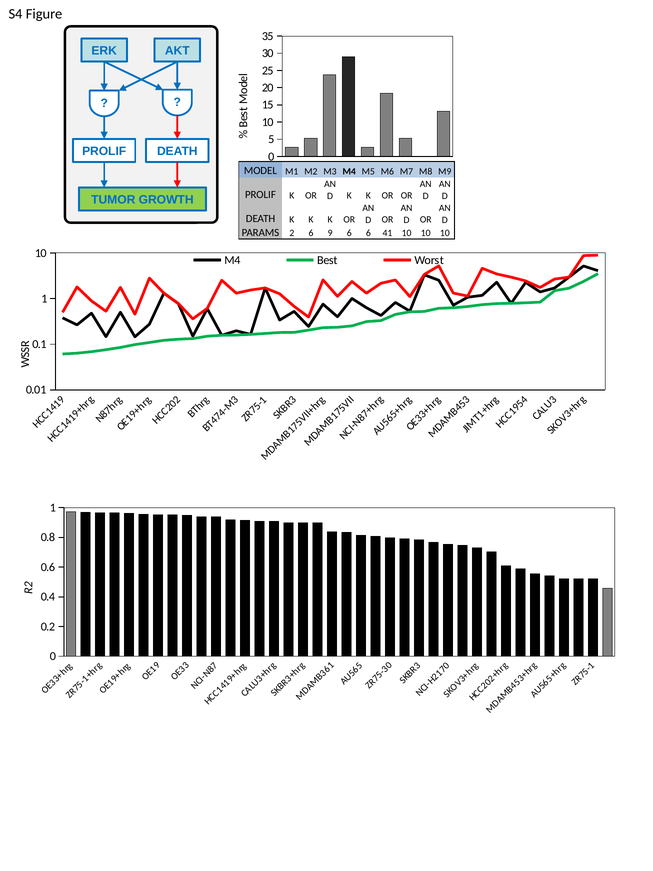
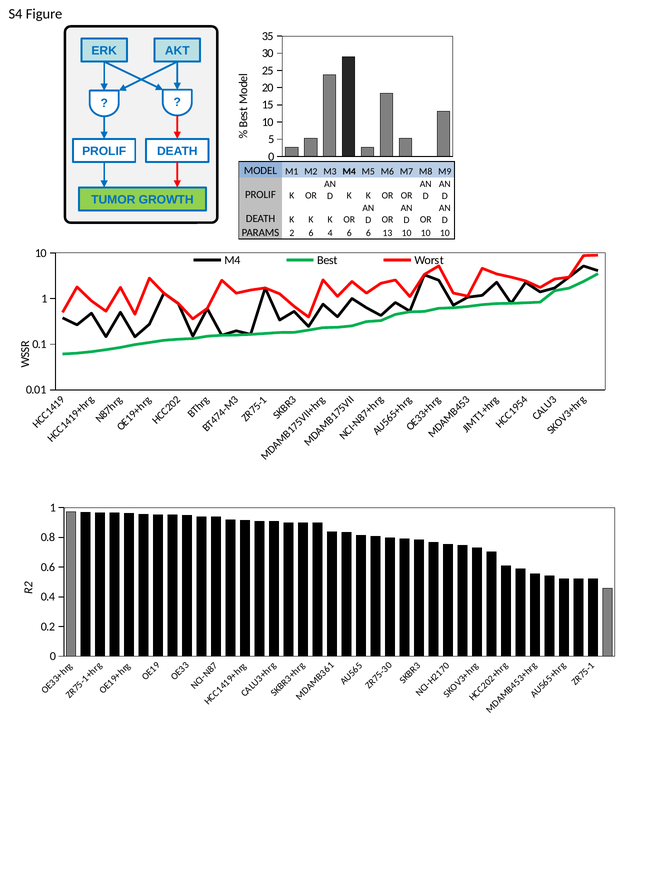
6 9: 9 -> 4 (330, 233)
41: 41 -> 13 (387, 233)
